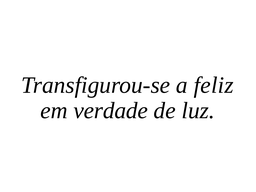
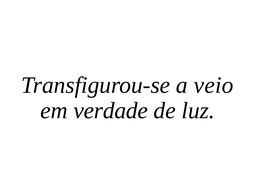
feliz: feliz -> veio (214, 85)
